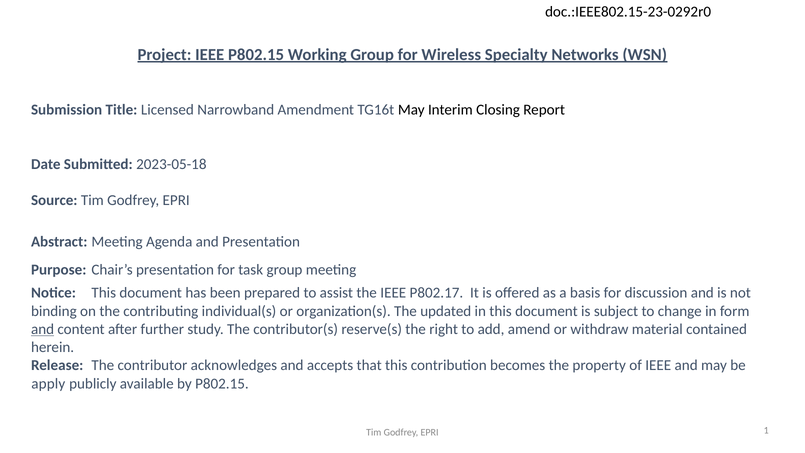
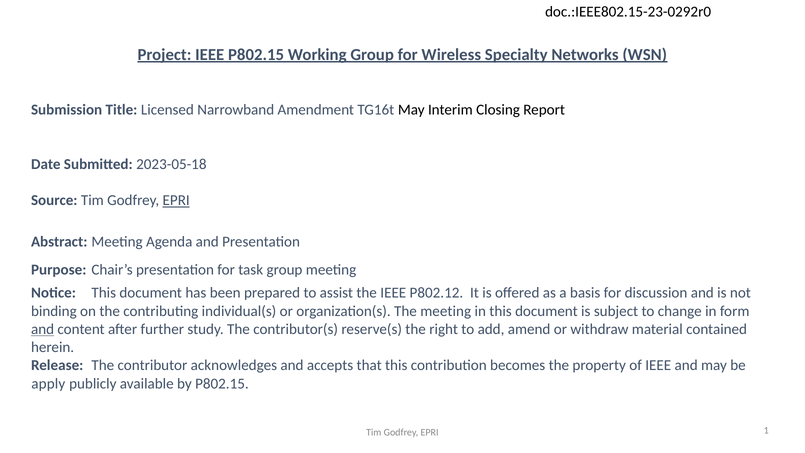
EPRI underline: none -> present (176, 200)
P802.17: P802.17 -> P802.12 (436, 293)
The updated: updated -> meeting (446, 311)
